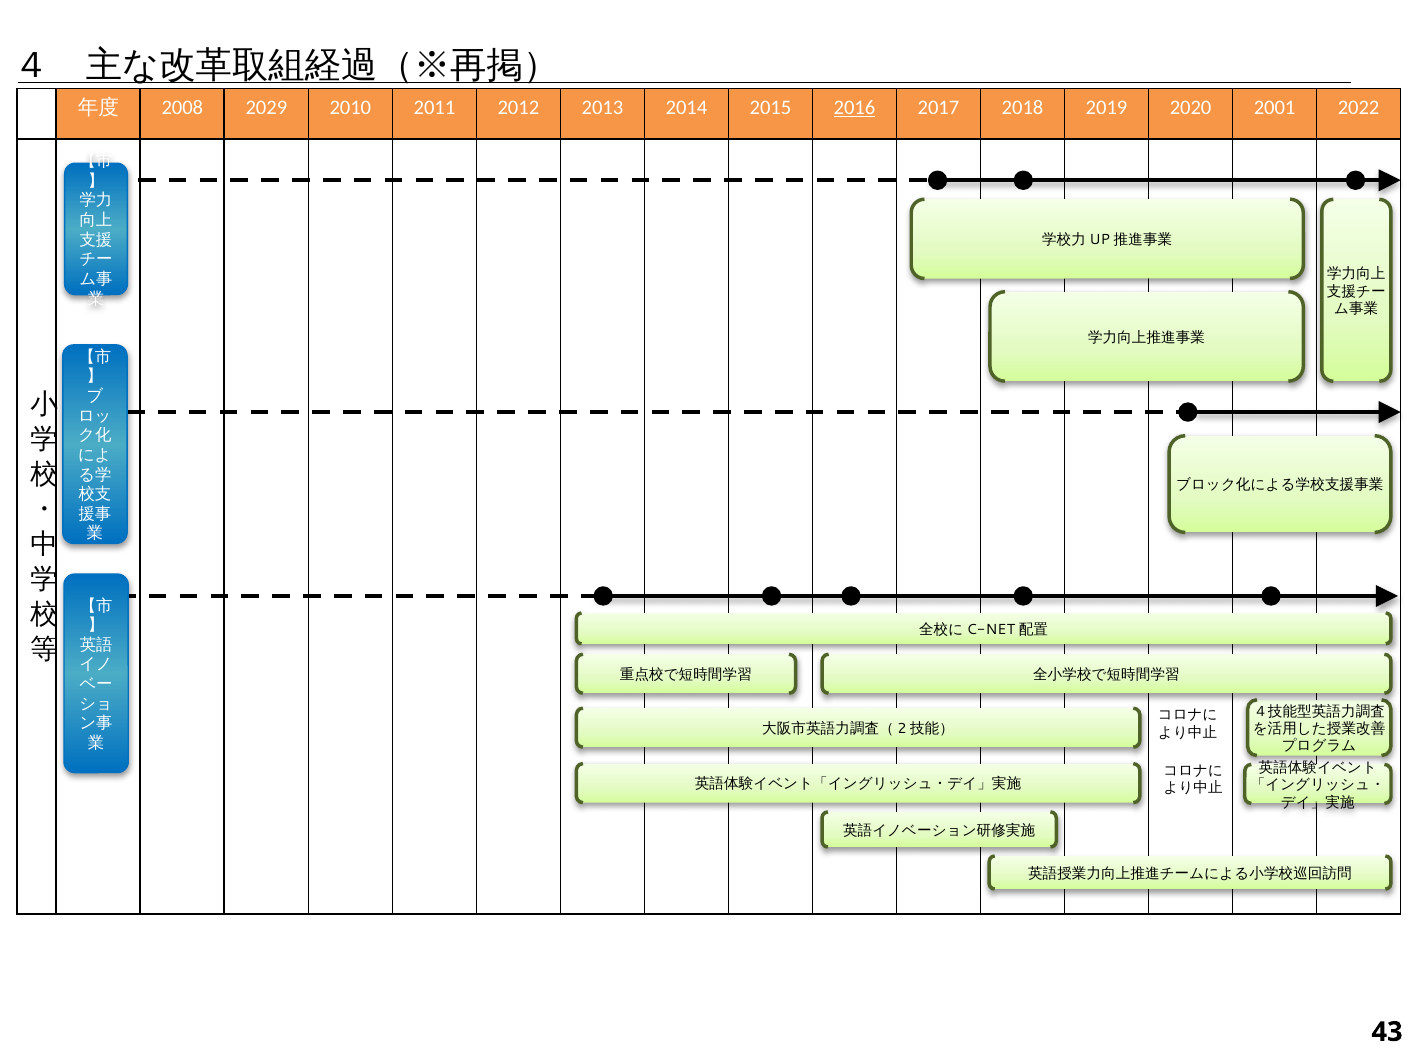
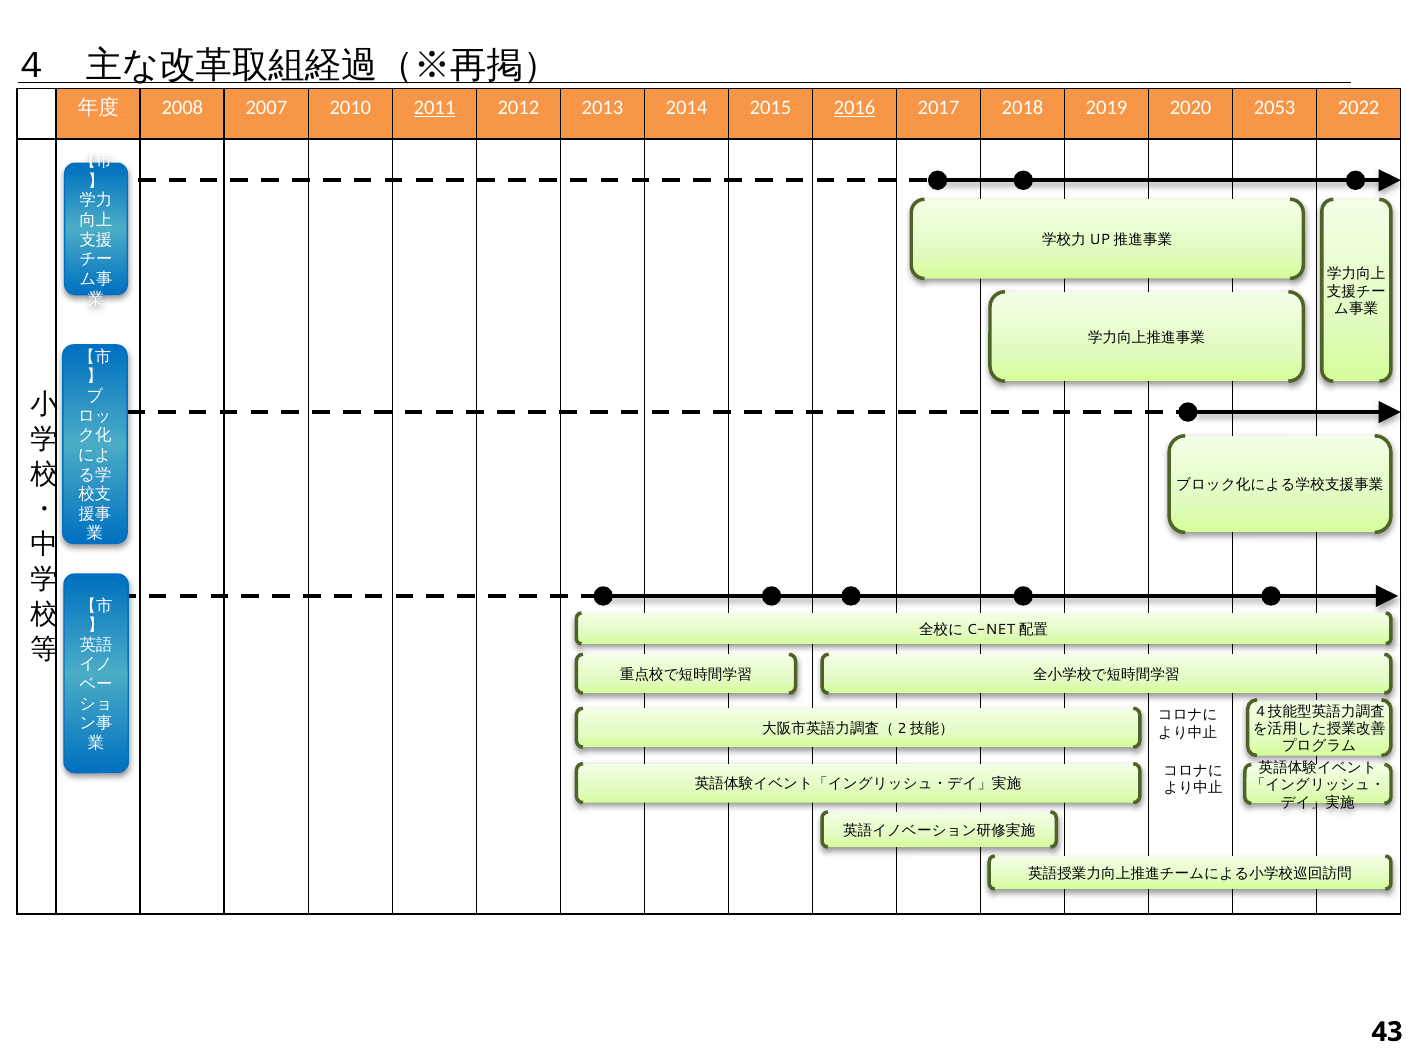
2029: 2029 -> 2007 (266, 107)
2011 underline: none -> present (434, 107)
2001: 2001 -> 2053 (1275, 107)
